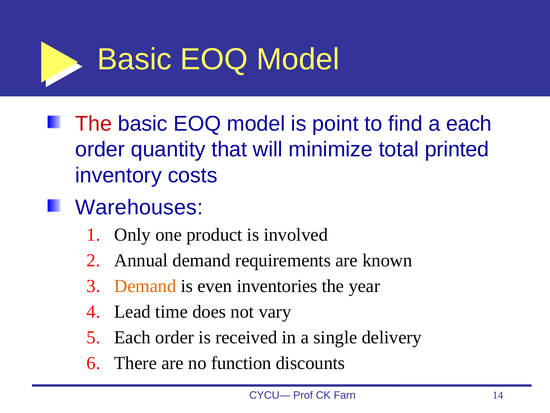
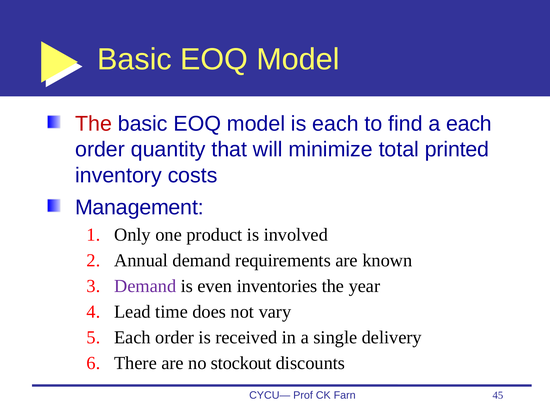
is point: point -> each (335, 124)
Warehouses: Warehouses -> Management (139, 207)
Demand colour: orange -> purple (145, 286)
function: function -> stockout (241, 363)
14: 14 -> 45 (498, 395)
